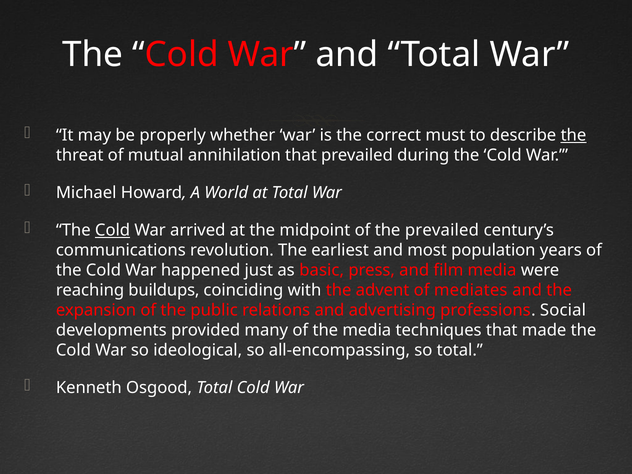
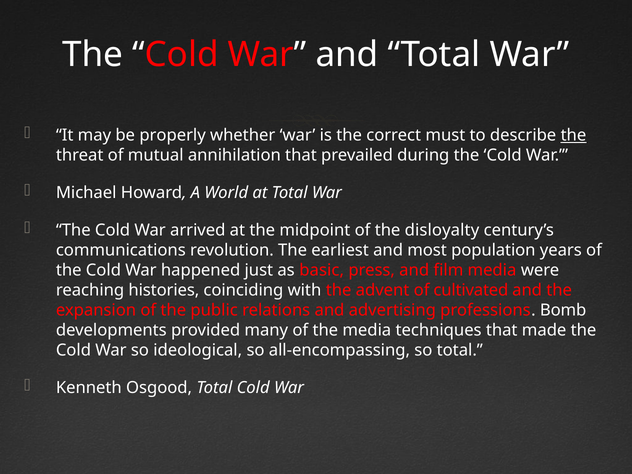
Cold underline: present -> none (113, 230)
the prevailed: prevailed -> disloyalty (442, 230)
buildups: buildups -> histories (164, 290)
mediates: mediates -> cultivated (471, 290)
Social: Social -> Bomb (563, 310)
